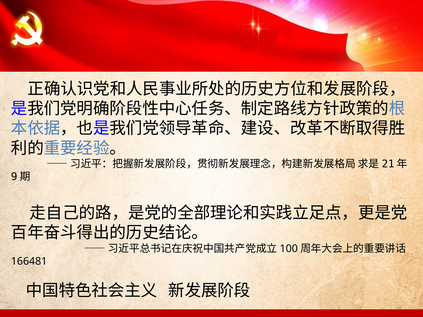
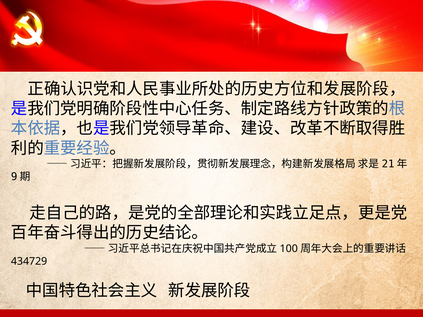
166481: 166481 -> 434729 (29, 262)
